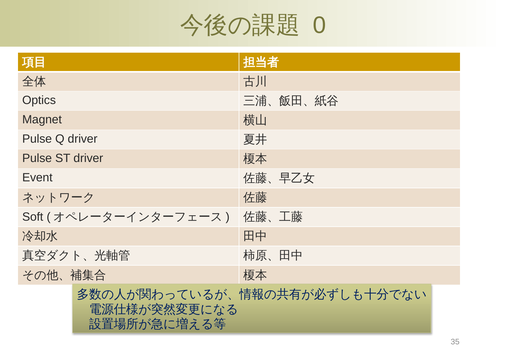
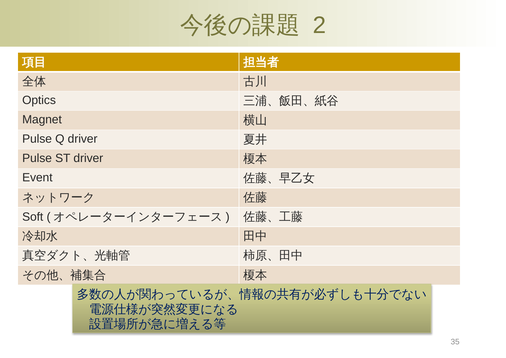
0: 0 -> 2 (319, 25)
